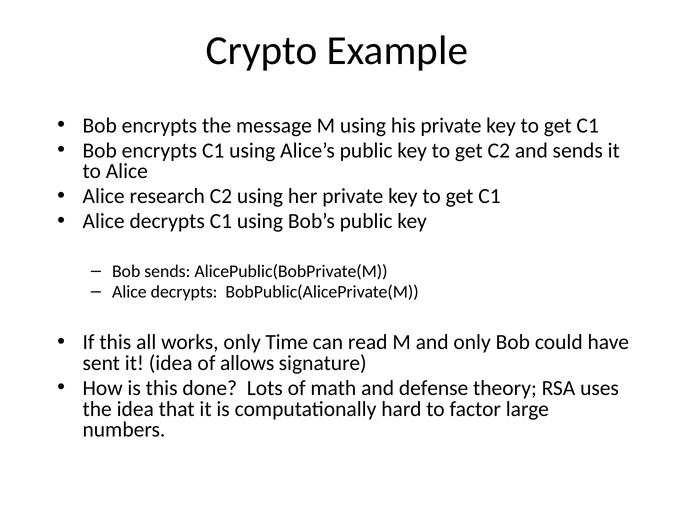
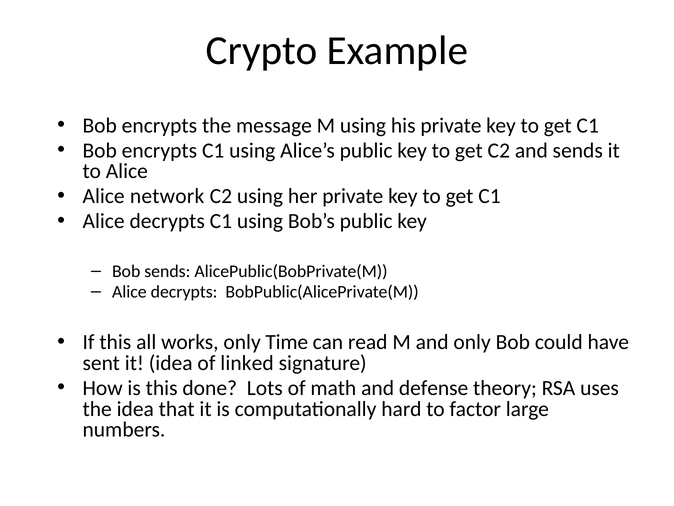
research: research -> network (167, 196)
allows: allows -> linked (247, 363)
